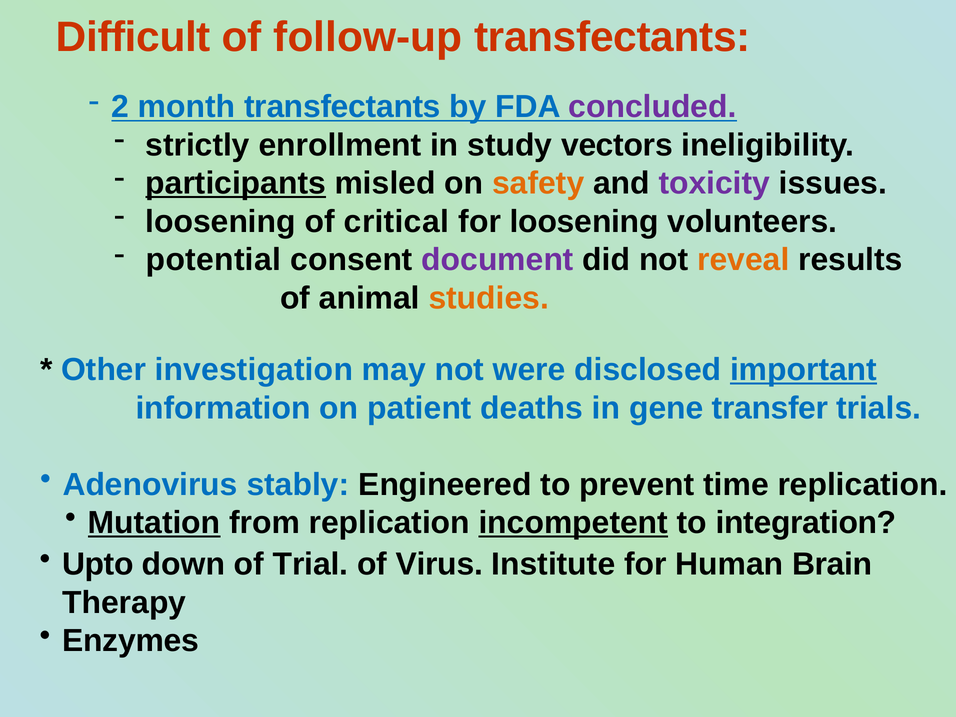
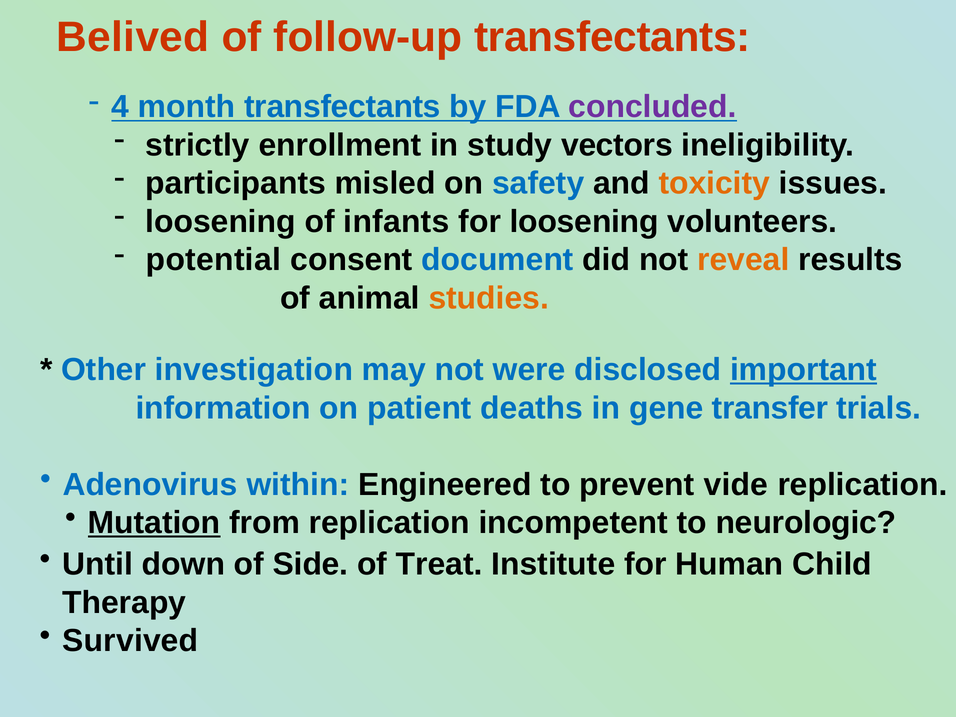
Difficult: Difficult -> Belived (133, 37)
2: 2 -> 4 (120, 107)
participants underline: present -> none (236, 183)
safety colour: orange -> blue (538, 183)
toxicity colour: purple -> orange (714, 183)
critical: critical -> infants (396, 222)
document colour: purple -> blue (497, 260)
stably: stably -> within (298, 484)
time: time -> vide (736, 484)
incompetent underline: present -> none (573, 523)
integration: integration -> neurologic (806, 523)
Upto: Upto -> Until (98, 564)
Trial: Trial -> Side (310, 564)
Virus: Virus -> Treat (439, 564)
Brain: Brain -> Child (832, 564)
Enzymes: Enzymes -> Survived (130, 641)
